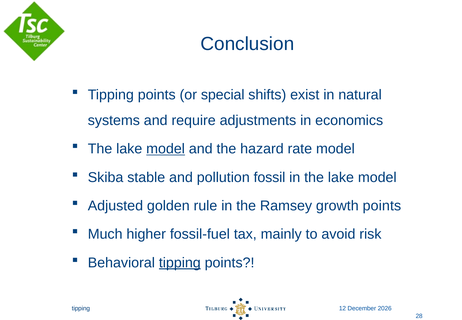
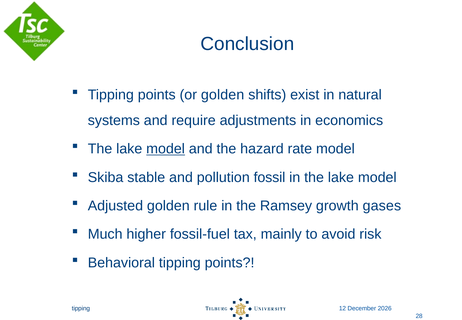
or special: special -> golden (223, 95)
growth points: points -> gases (382, 206)
tipping underline: present -> none (180, 263)
